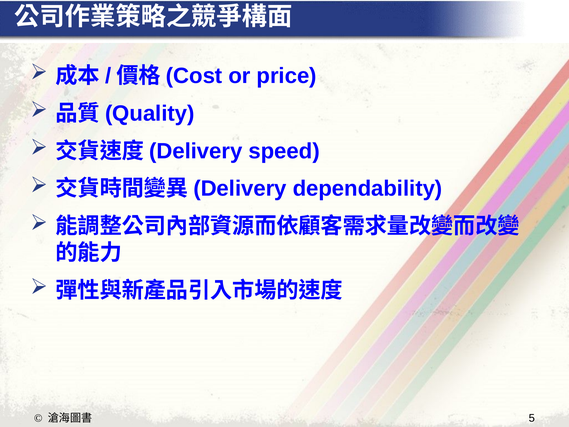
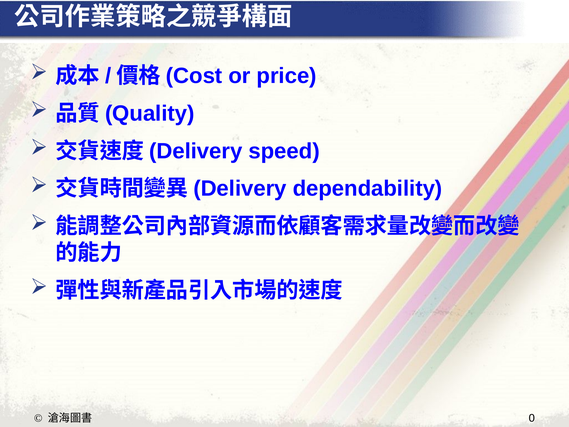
5: 5 -> 0 (532, 418)
